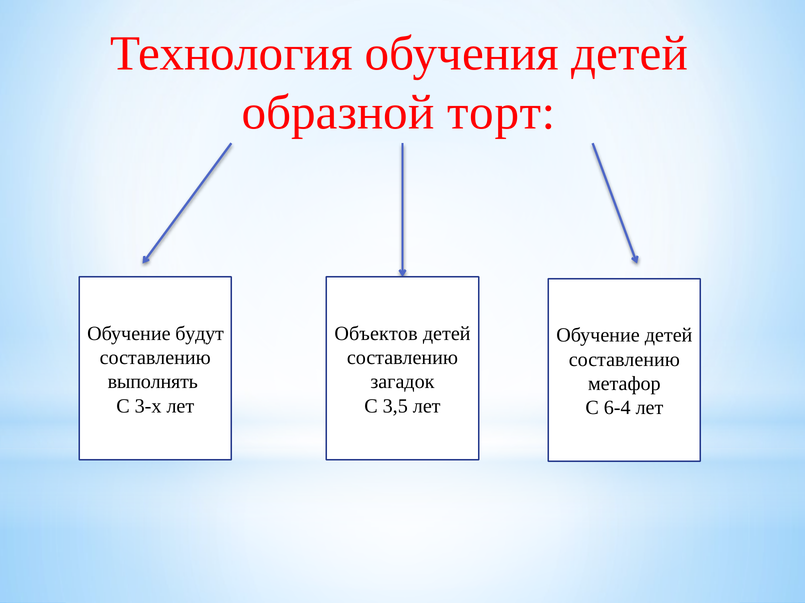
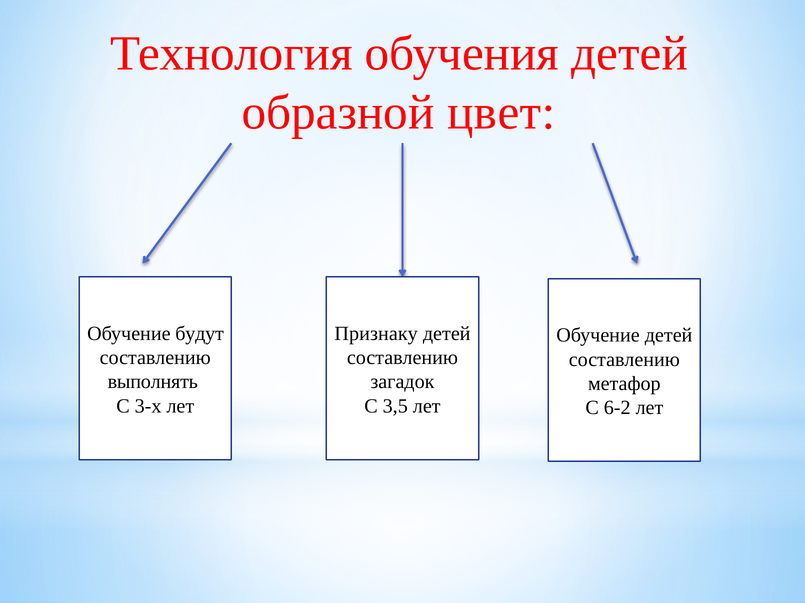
торт: торт -> цвет (501, 113)
Объектов: Объектов -> Признаку (376, 334)
6-4: 6-4 -> 6-2 (617, 408)
